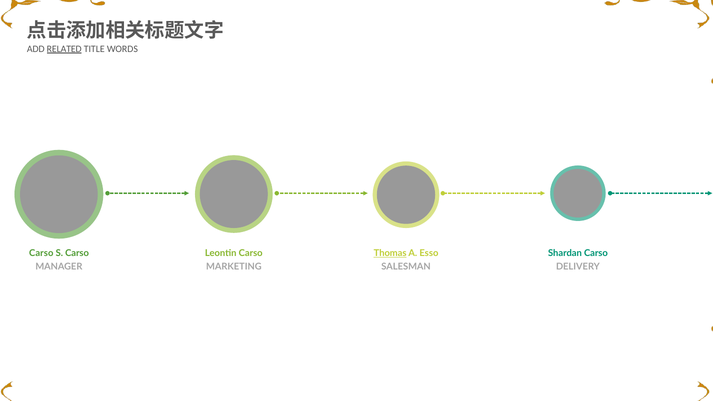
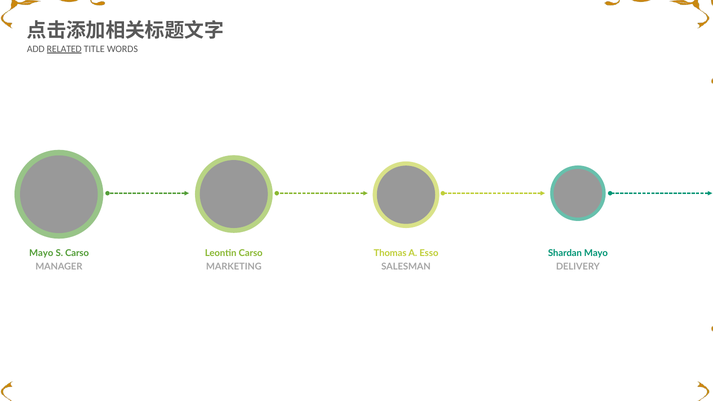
Carso: Carso -> Mayo (41, 253)
Thomas underline: present -> none (390, 253)
Shardan Carso: Carso -> Mayo (596, 253)
